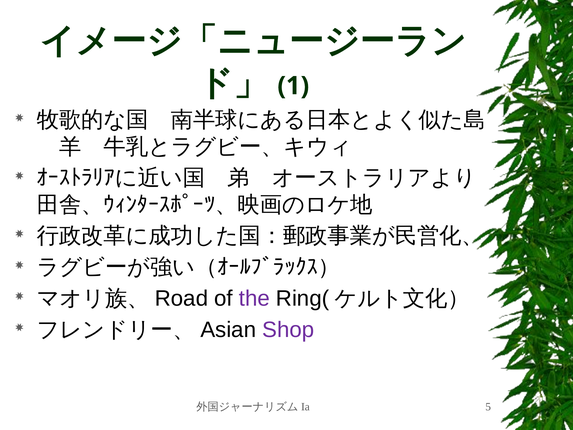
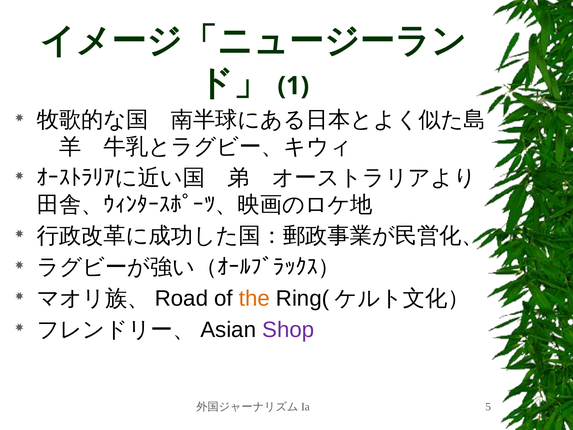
the colour: purple -> orange (254, 298)
